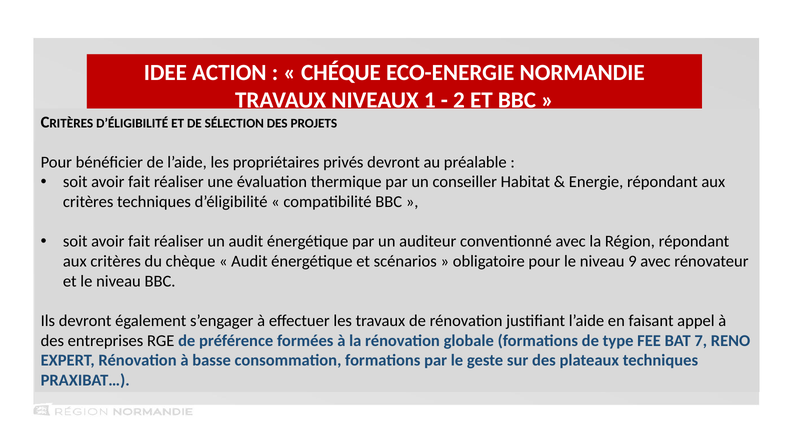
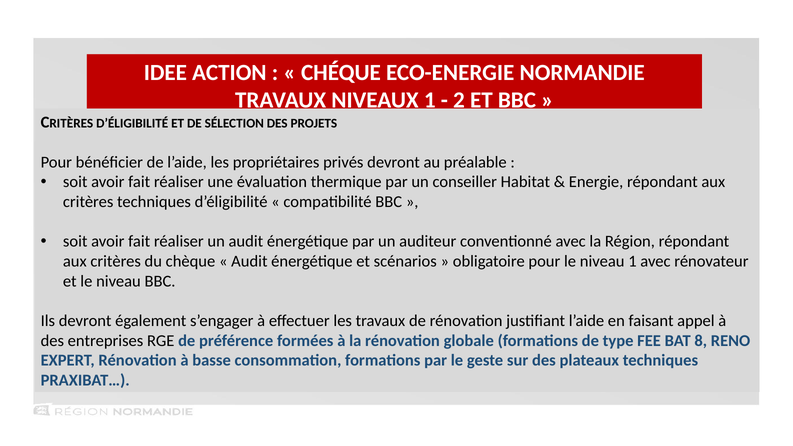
niveau 9: 9 -> 1 (632, 261)
7: 7 -> 8 (701, 341)
